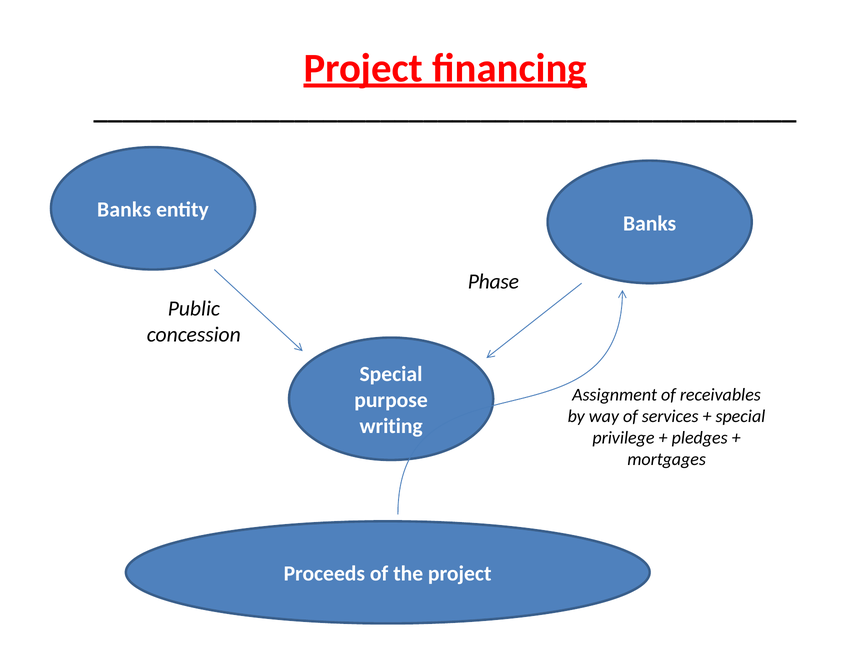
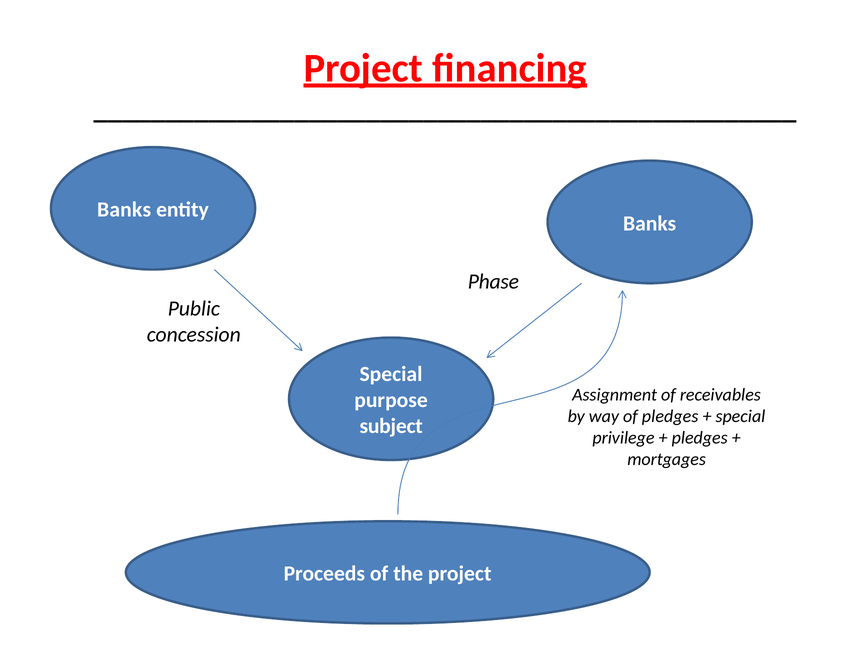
of services: services -> pledges (670, 416)
writing: writing -> subject (391, 426)
